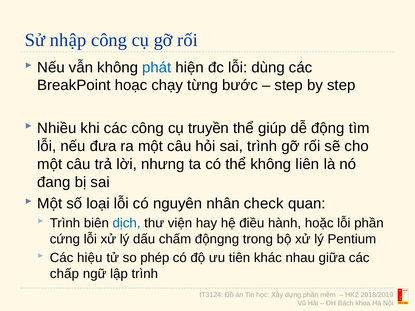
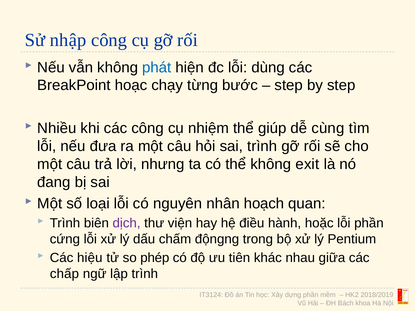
truyền: truyền -> nhiệm (208, 128)
động: động -> cùng (328, 128)
liên: liên -> exit (307, 164)
check: check -> hoạch (264, 204)
dịch colour: blue -> purple (127, 223)
